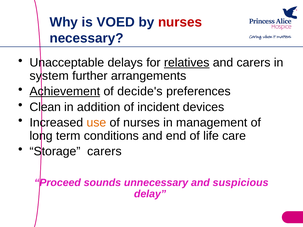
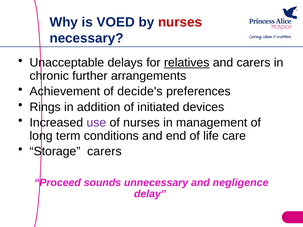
system: system -> chronic (49, 76)
Achievement underline: present -> none (65, 92)
Clean: Clean -> Rings (45, 107)
incident: incident -> initiated (158, 107)
use colour: orange -> purple (96, 123)
suspicious: suspicious -> negligence (241, 183)
